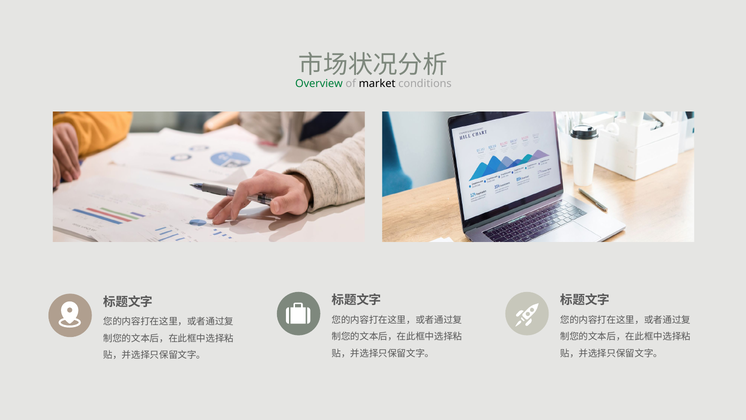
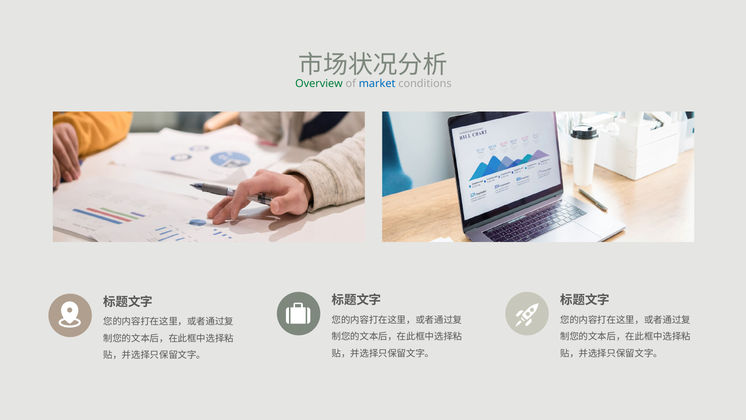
market colour: black -> blue (377, 84)
